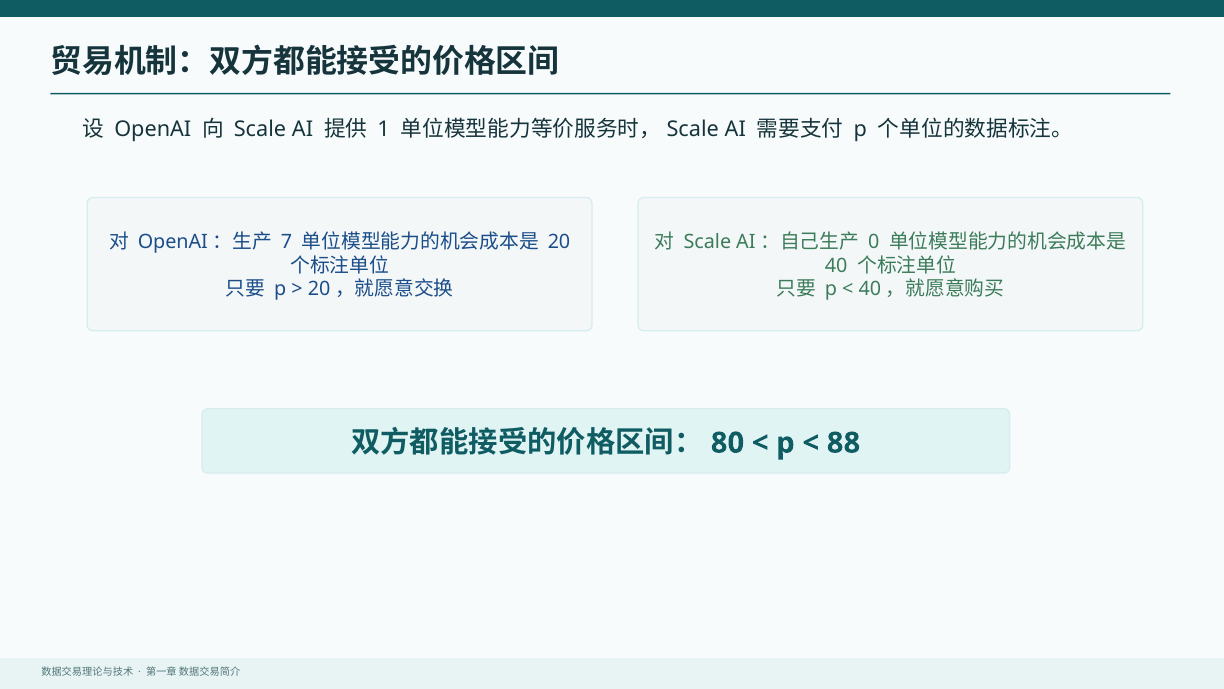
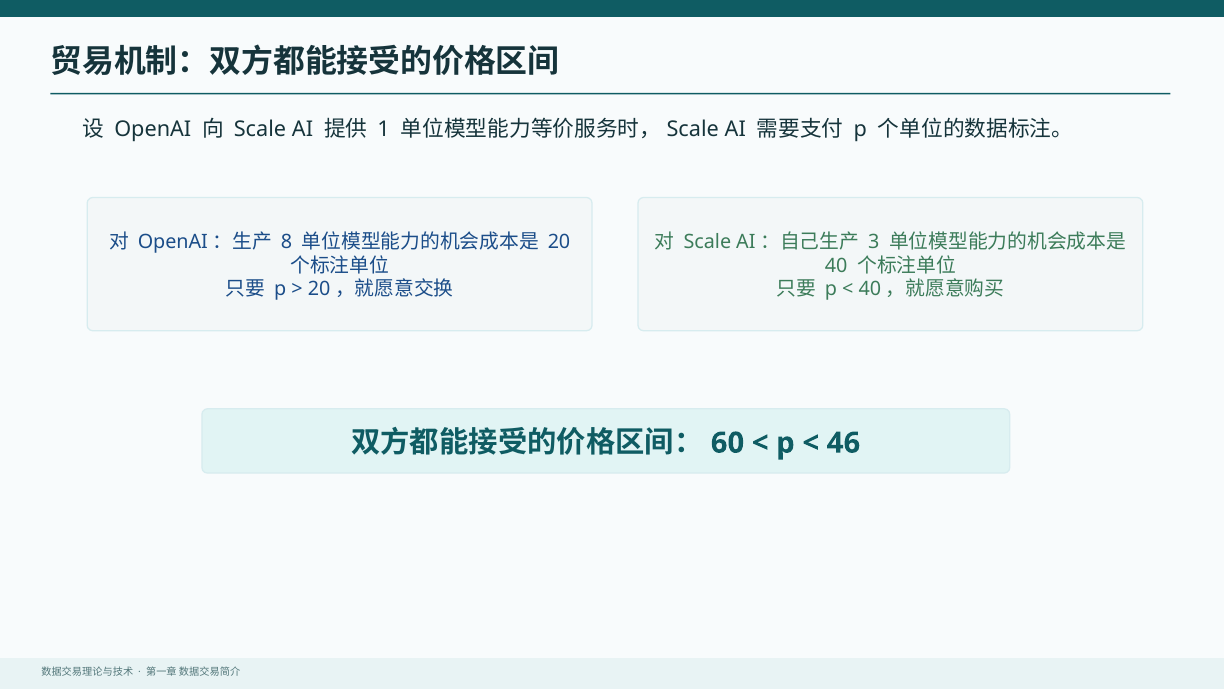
7: 7 -> 8 (286, 242)
0: 0 -> 3 (874, 242)
80: 80 -> 60 (727, 443)
88: 88 -> 46 (844, 443)
